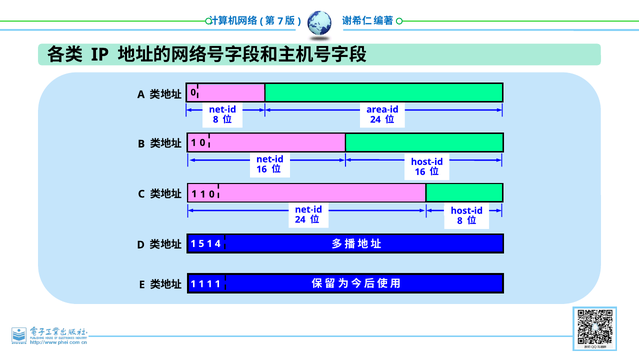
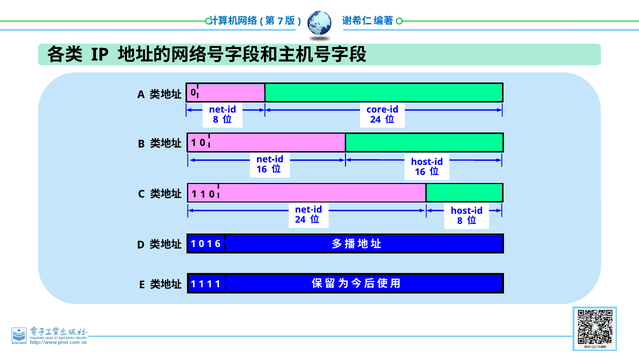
area-id: area-id -> core-id (382, 109)
5: 5 -> 0 (201, 243)
4: 4 -> 6 (218, 243)
